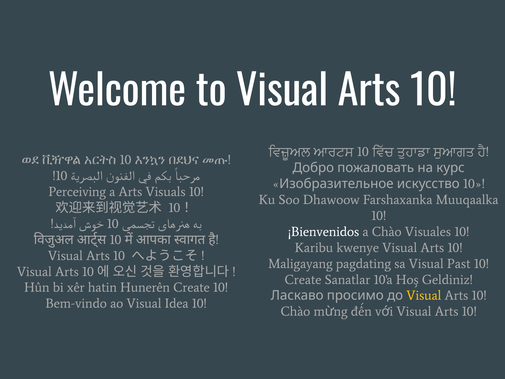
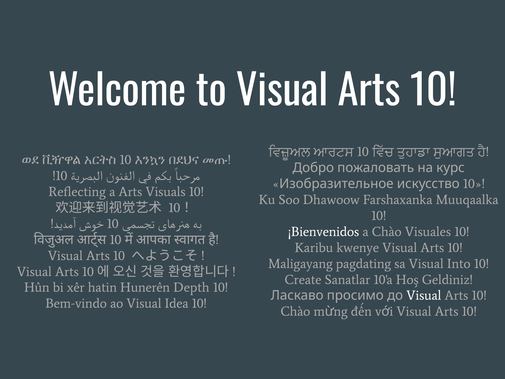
Perceiving: Perceiving -> Reflecting (77, 192)
Past: Past -> Into (459, 263)
Hunerên Create: Create -> Depth (191, 287)
Visual colour: yellow -> white (424, 295)
